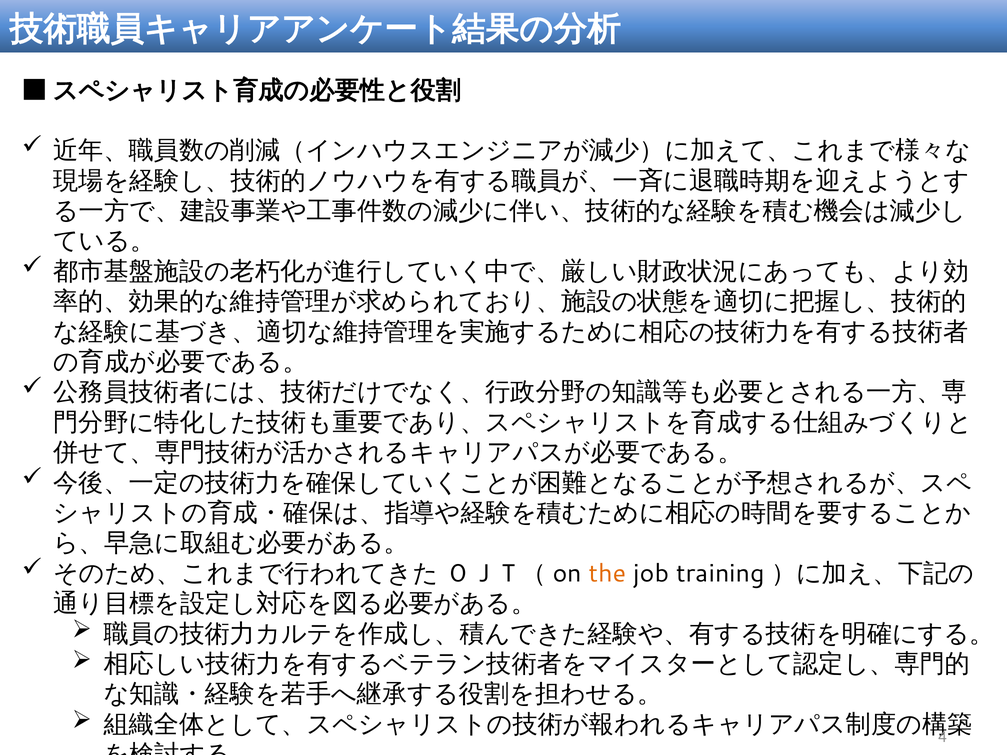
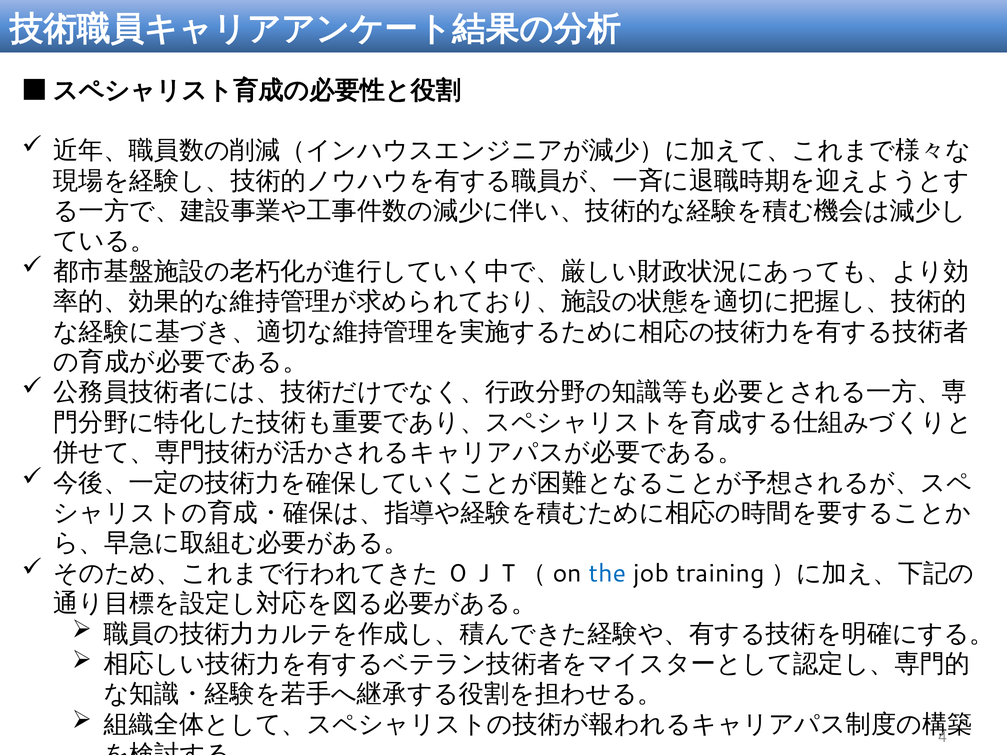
the colour: orange -> blue (608, 573)
